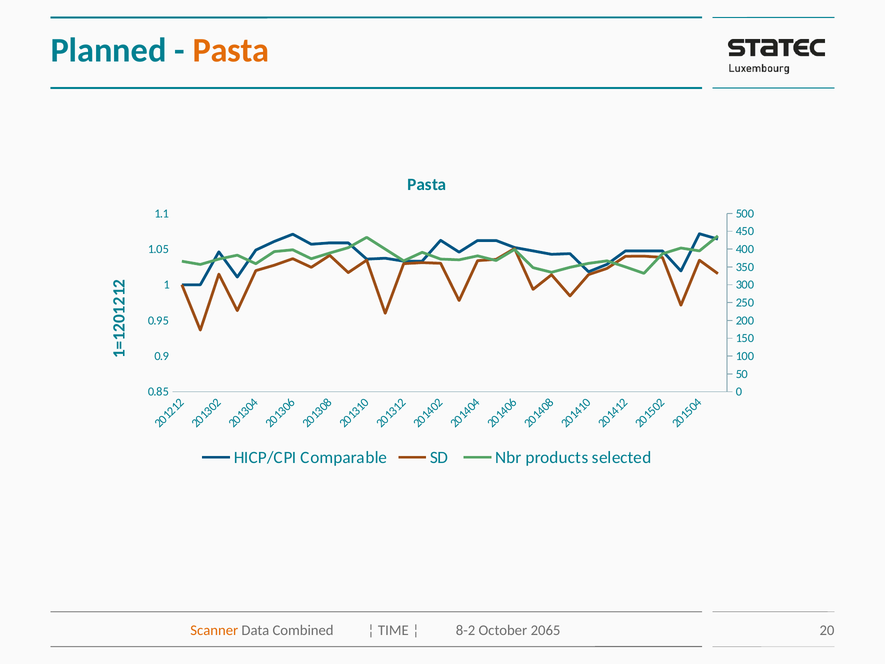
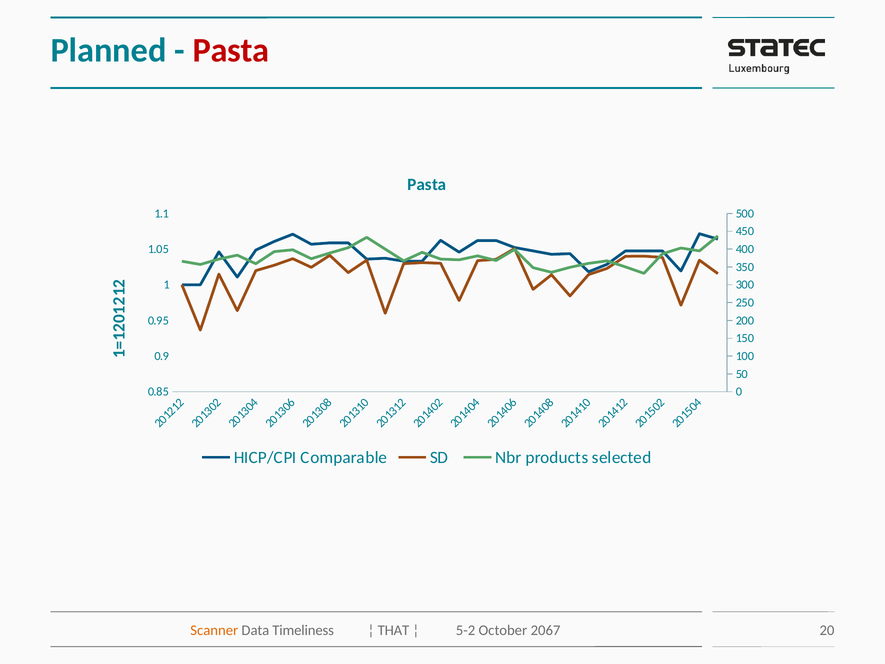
Pasta colour: orange -> red (231, 50)
Combined: Combined -> Timeliness (303, 630)
TIME: TIME -> THAT (393, 630)
8-2: 8-2 -> 5-2 (466, 630)
2065: 2065 -> 2067 (546, 630)
